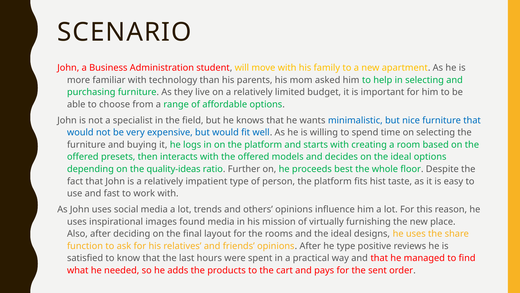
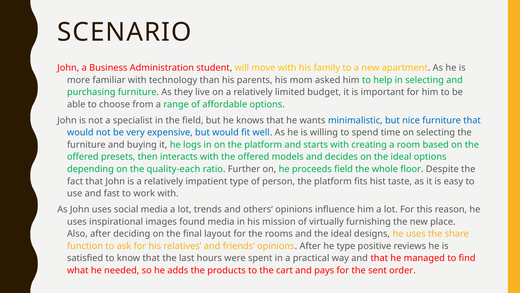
quality-ideas: quality-ideas -> quality-each (173, 169)
proceeds best: best -> field (344, 169)
